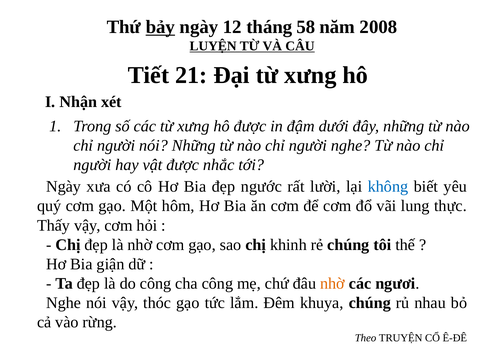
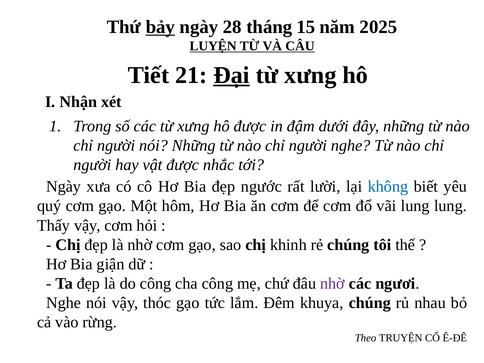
12: 12 -> 28 (232, 27)
58: 58 -> 15 (306, 27)
2008: 2008 -> 2025 (378, 27)
Đại underline: none -> present (231, 75)
lung thực: thực -> lung (450, 206)
nhờ colour: orange -> purple (333, 283)
